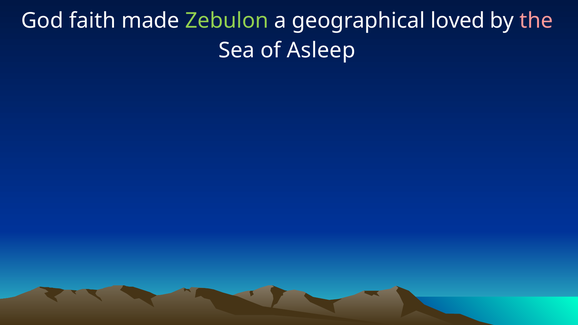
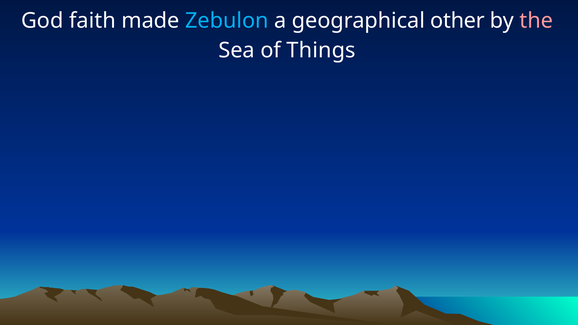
Zebulon colour: light green -> light blue (227, 21)
loved: loved -> other (458, 21)
Asleep: Asleep -> Things (321, 50)
